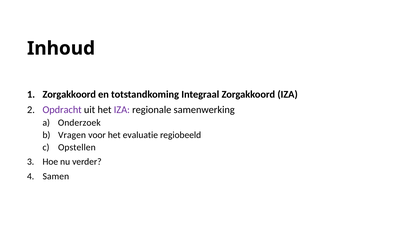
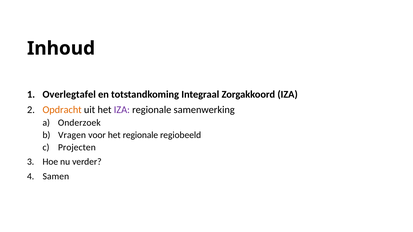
Zorgakkoord: Zorgakkoord -> Overlegtafel (69, 94)
Opdracht colour: purple -> orange (62, 110)
het evaluatie: evaluatie -> regionale (140, 135)
Opstellen: Opstellen -> Projecten (77, 147)
